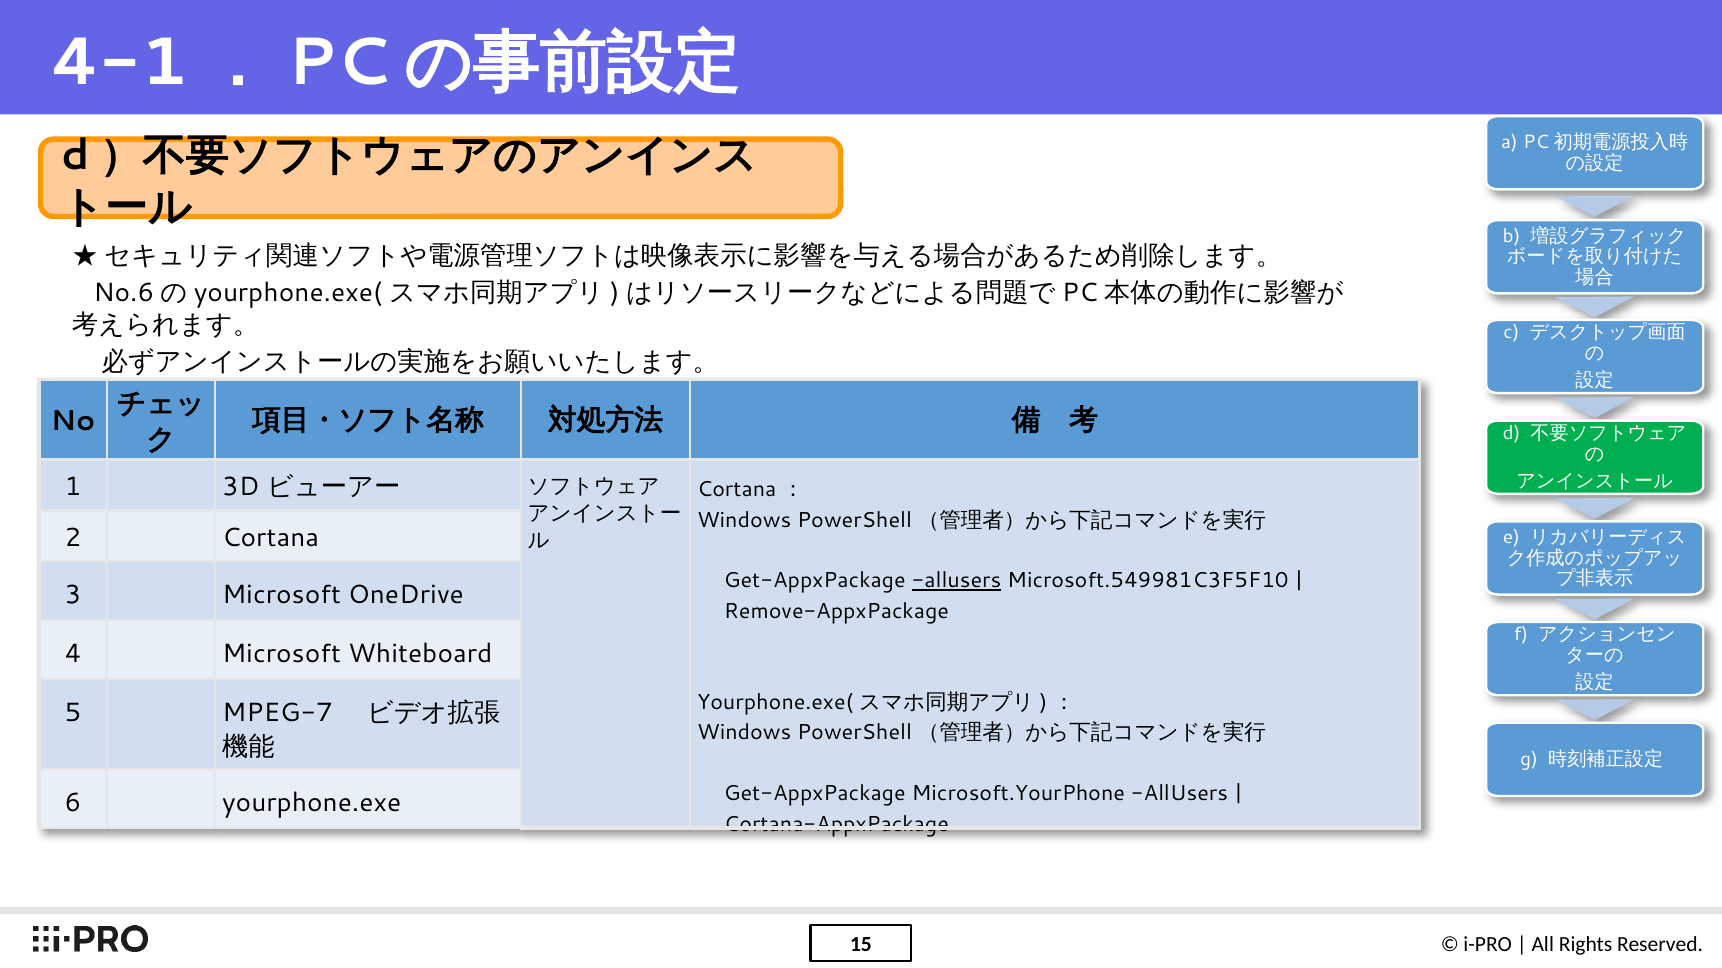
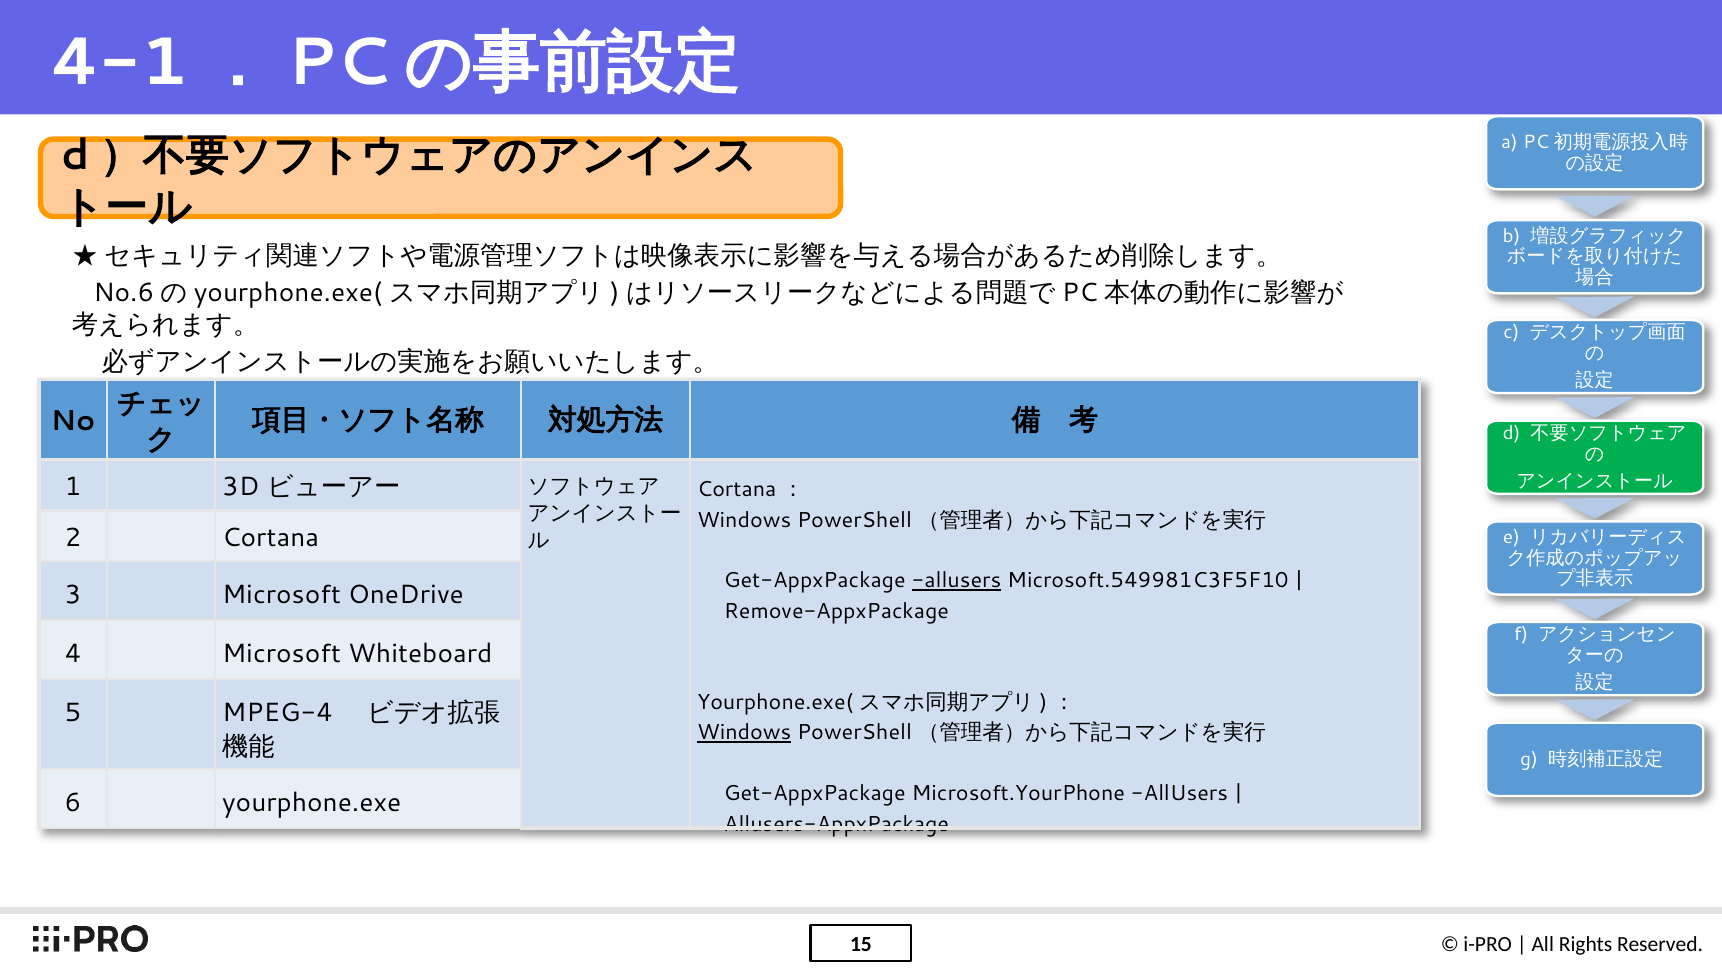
MPEG-7: MPEG-7 -> MPEG-4 (277, 713)
Windows underline: none -> present (744, 733)
Cortana-AppxPackage: Cortana-AppxPackage -> Allusers-AppxPackage (837, 825)
